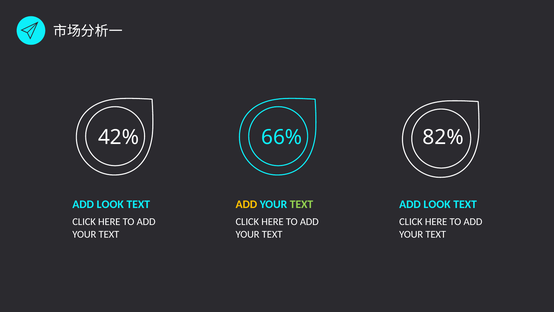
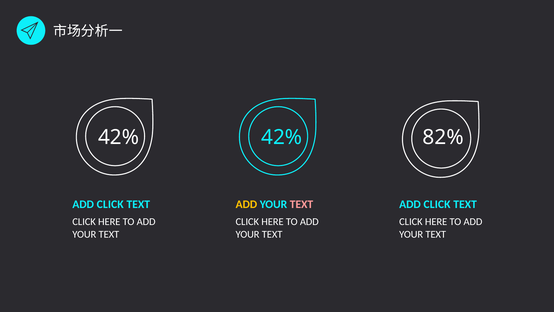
42% 66%: 66% -> 42% (282, 137)
LOOK: LOOK -> CLICK (110, 204)
TEXT colour: light green -> pink (302, 204)
LOOK: LOOK -> CLICK (437, 204)
